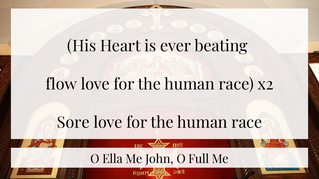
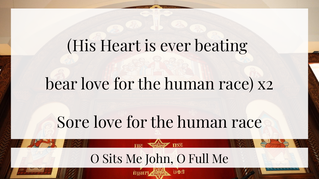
flow: flow -> bear (61, 85)
Ella: Ella -> Sits (112, 160)
